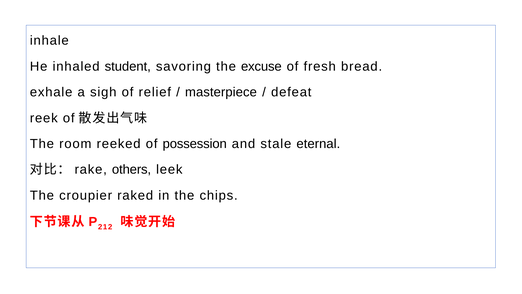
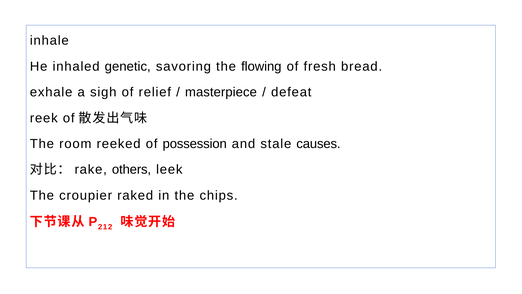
student: student -> genetic (128, 66)
excuse: excuse -> flowing (261, 66)
eternal: eternal -> causes (318, 144)
